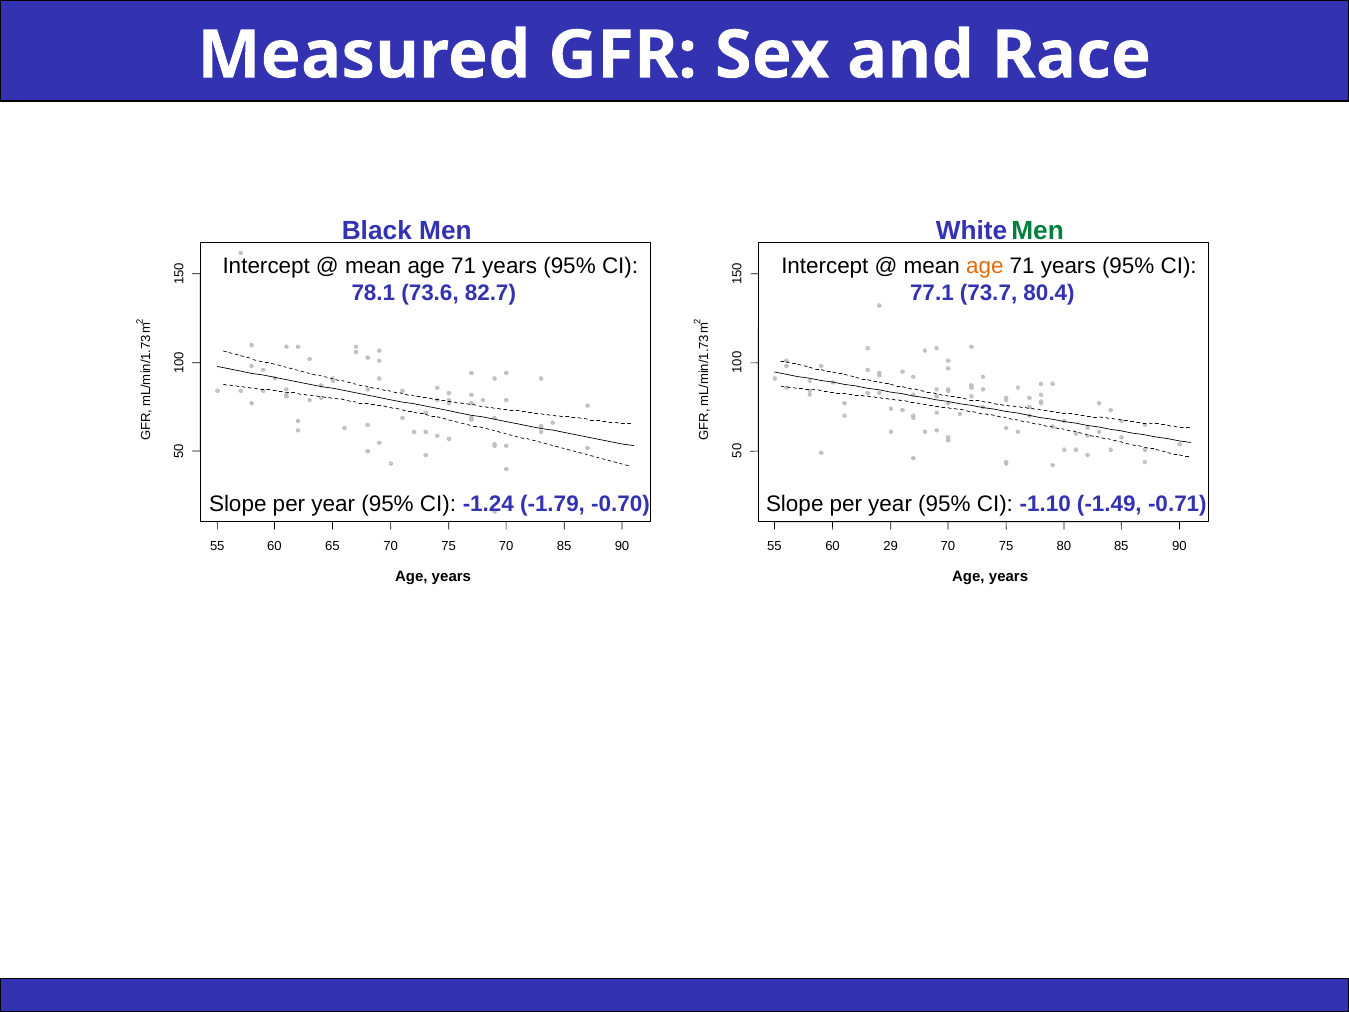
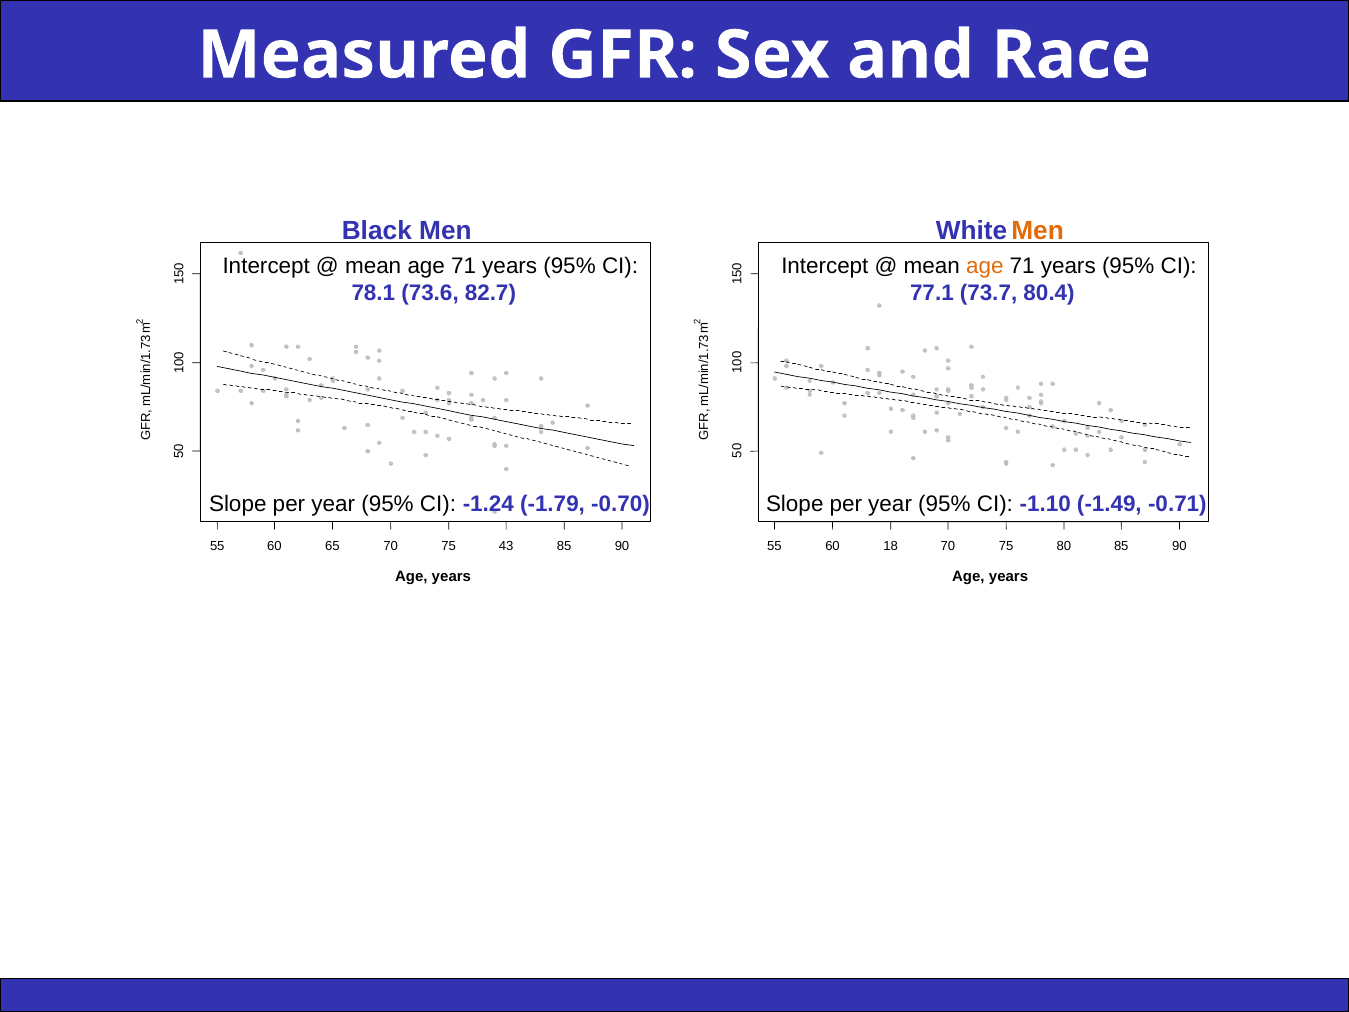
Men colour: green -> orange (1038, 230)
75 70: 70 -> 43 (506, 546)
29: 29 -> 18 (891, 546)
